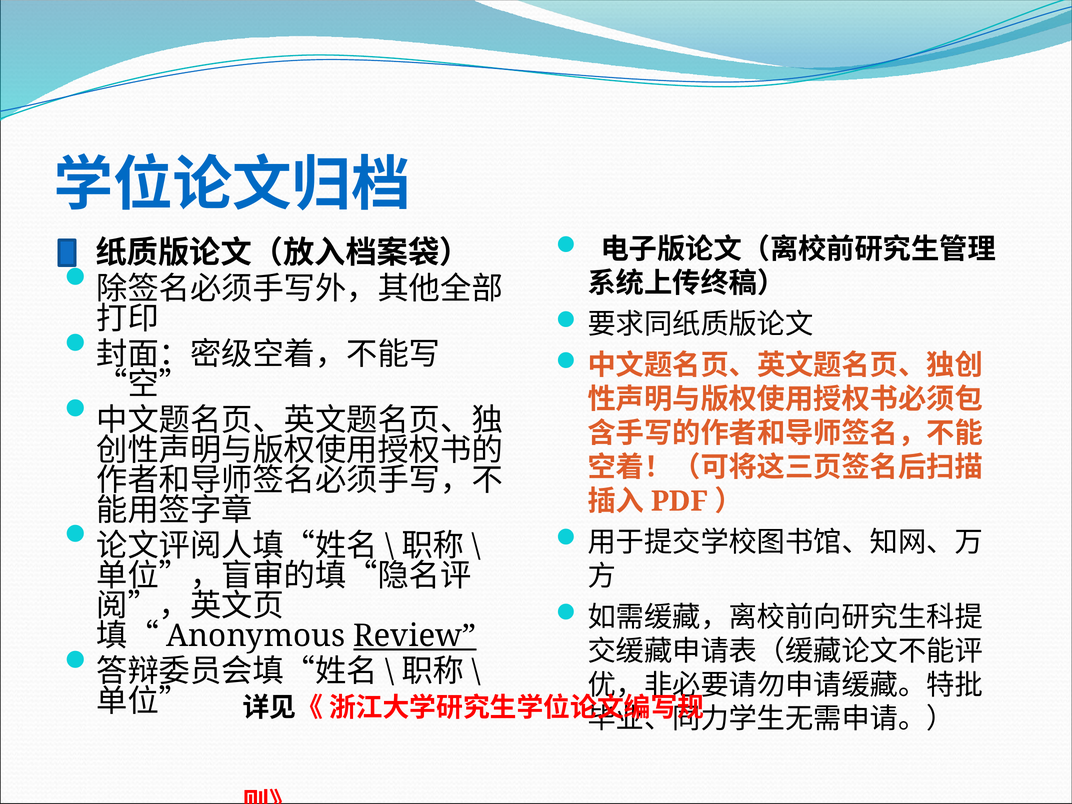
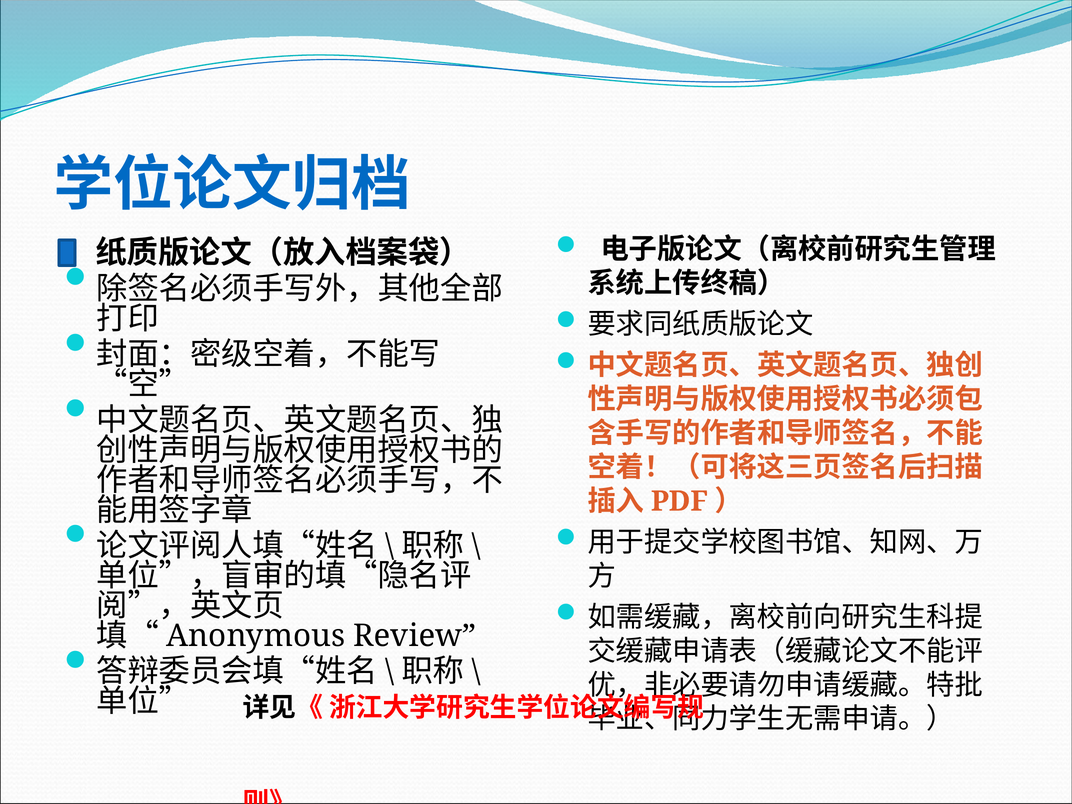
Review underline: present -> none (415, 636)
